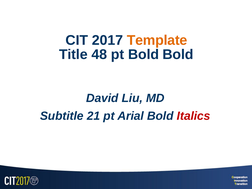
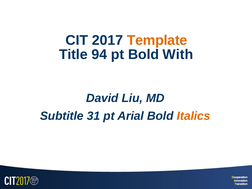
48: 48 -> 94 (99, 55)
Bold Bold: Bold -> With (178, 55)
21: 21 -> 31 (93, 116)
Italics colour: red -> orange (194, 116)
